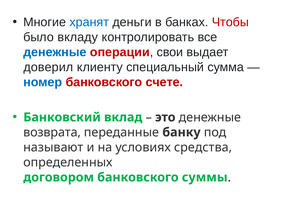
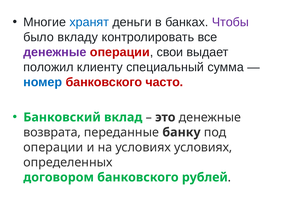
Чтобы colour: red -> purple (230, 22)
денежные colour: blue -> purple (55, 52)
доверил: доверил -> положил (48, 67)
счете: счете -> часто (164, 82)
называют: называют -> операции (53, 147)
условиях средства: средства -> условиях (203, 147)
суммы: суммы -> рублей (205, 177)
